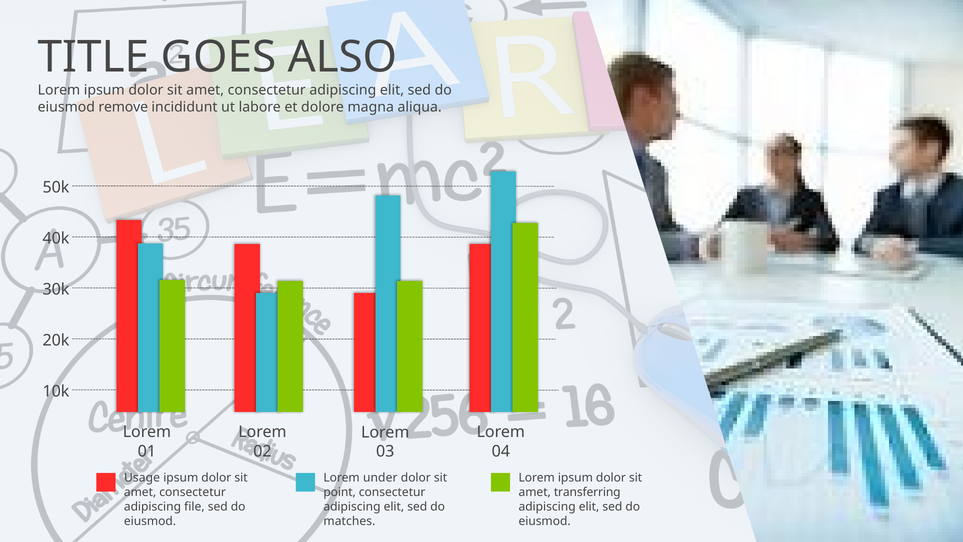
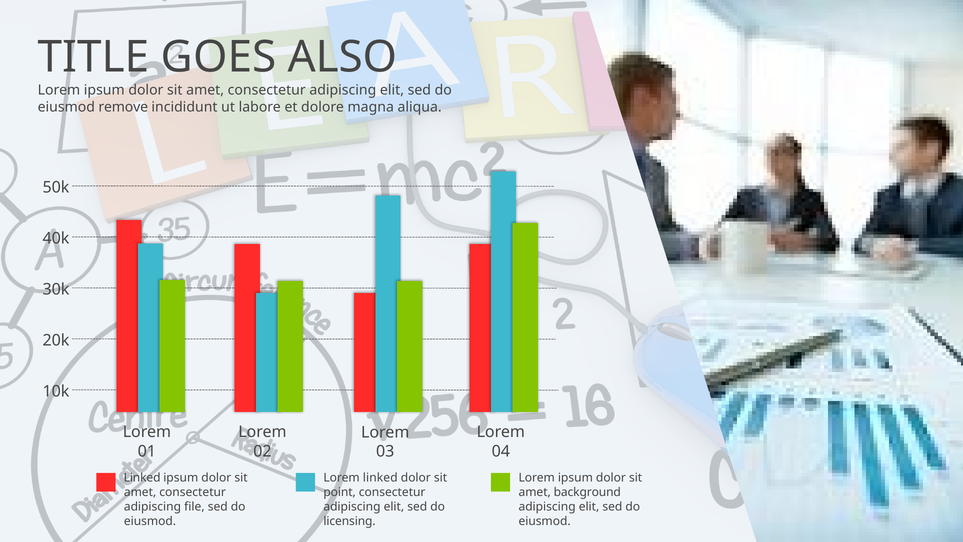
Usage: Usage -> Linked (142, 478)
Lorem under: under -> linked (380, 478)
transferring: transferring -> background (587, 492)
matches: matches -> licensing (350, 521)
